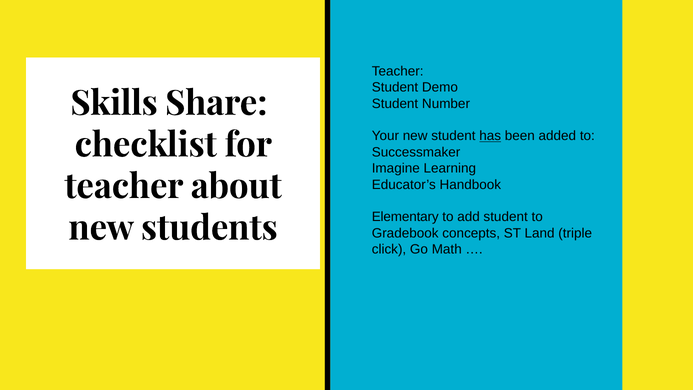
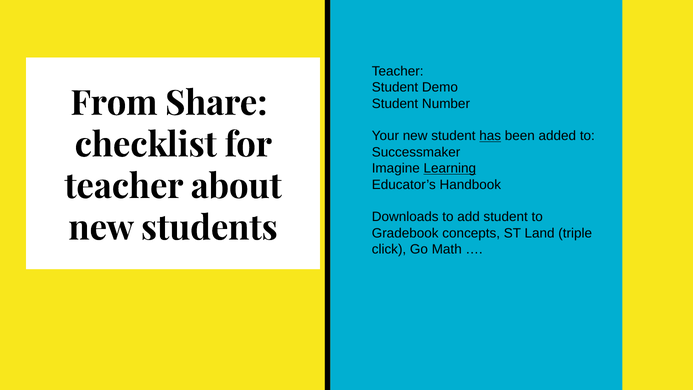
Skills: Skills -> From (114, 103)
Learning underline: none -> present (450, 168)
Elementary: Elementary -> Downloads (405, 217)
